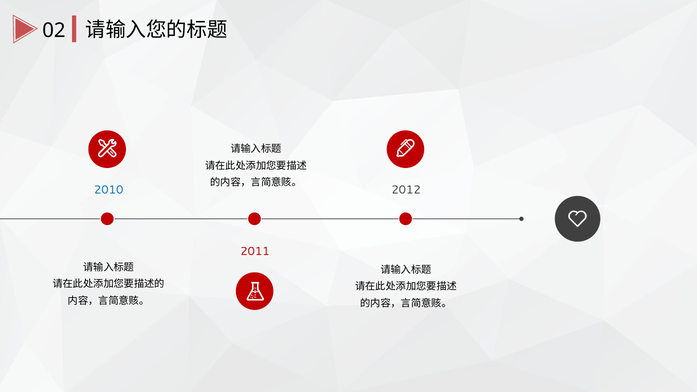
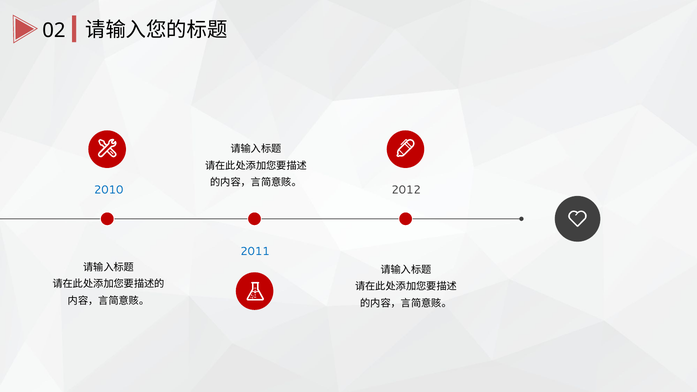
2011 colour: red -> blue (255, 252)
